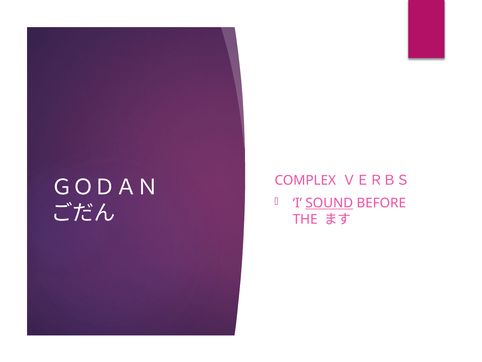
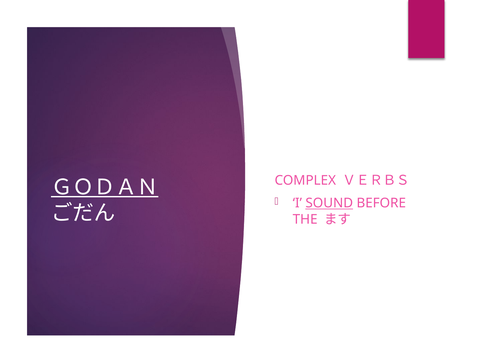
ＧＯＤＡＮ underline: none -> present (105, 187)
